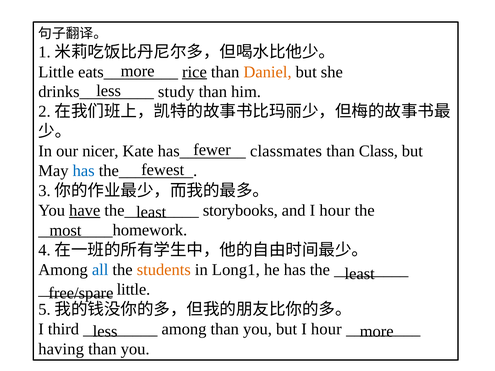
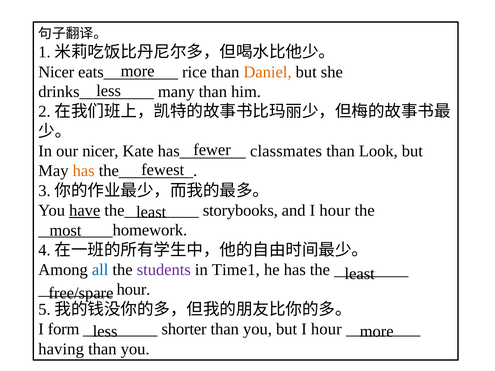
Little: Little -> Nicer (56, 72)
rice underline: present -> none (194, 72)
study: study -> many (176, 92)
Class: Class -> Look (378, 151)
has colour: blue -> orange (84, 171)
students colour: orange -> purple (164, 270)
Long1: Long1 -> Time1 (236, 270)
little: little -> hour (133, 290)
third: third -> form (64, 329)
among: among -> shorter (184, 329)
